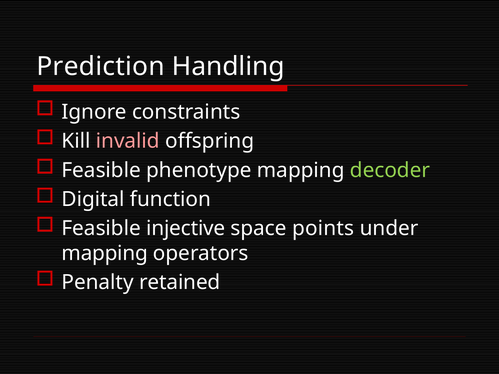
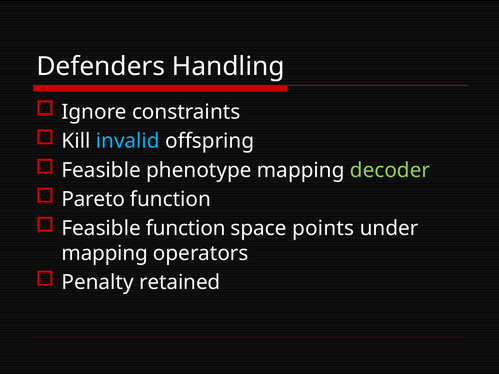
Prediction: Prediction -> Defenders (101, 67)
invalid colour: pink -> light blue (128, 141)
Digital: Digital -> Pareto (93, 199)
Feasible injective: injective -> function (186, 229)
